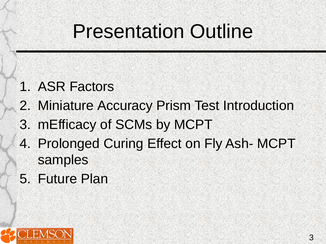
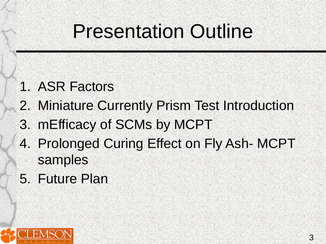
Accuracy: Accuracy -> Currently (125, 106)
